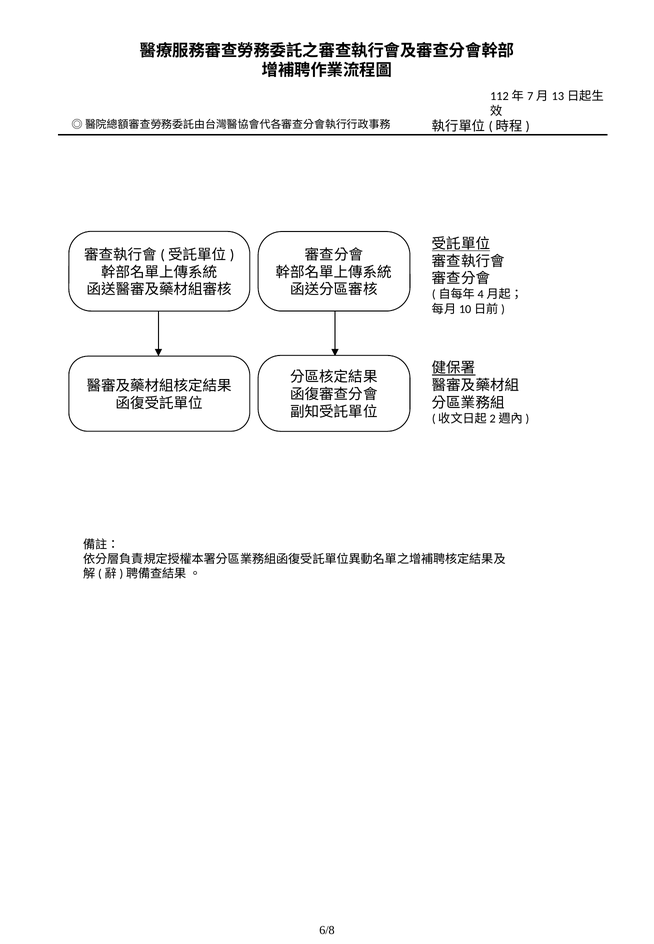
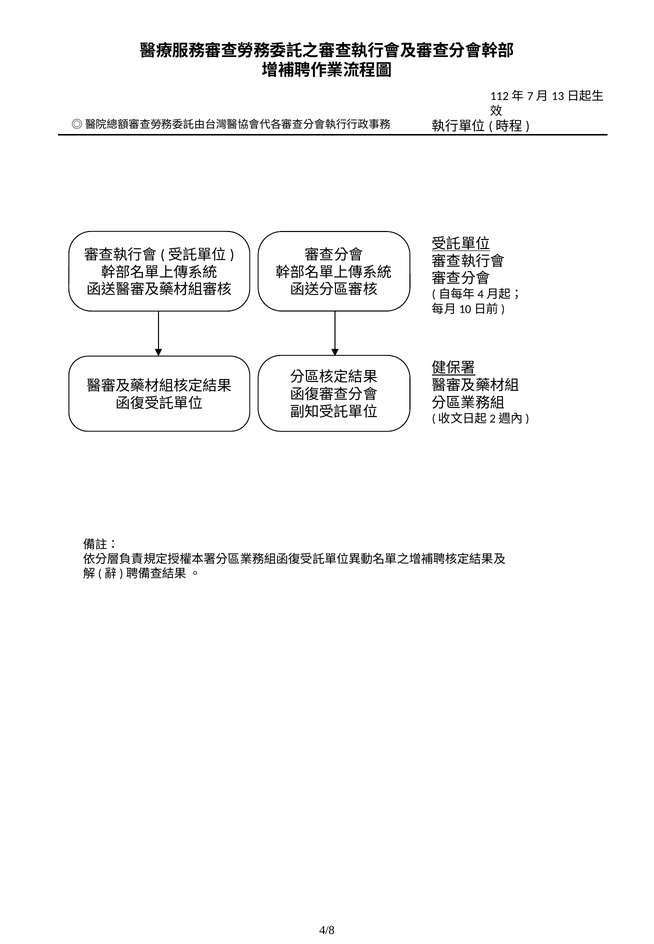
6/8: 6/8 -> 4/8 (327, 931)
